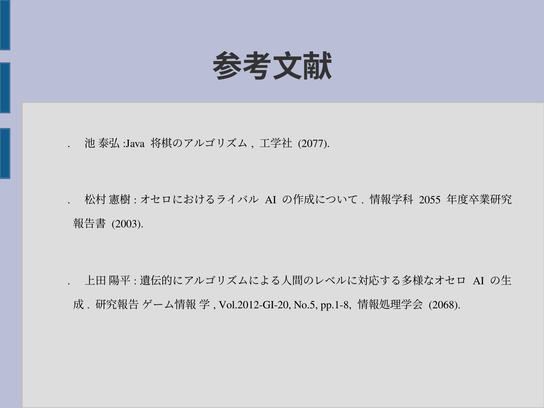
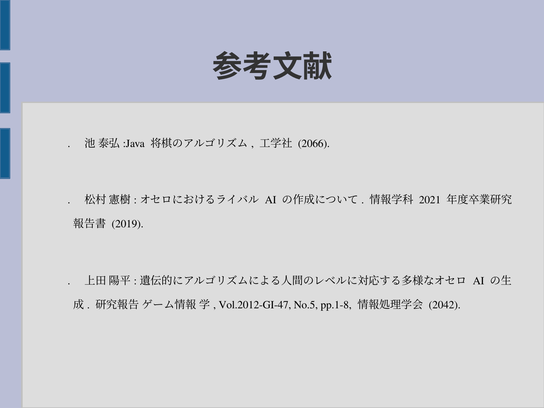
2077: 2077 -> 2066 (314, 143)
2055: 2055 -> 2021 (430, 200)
2003: 2003 -> 2019 (128, 224)
Vol.2012-GI-20: Vol.2012-GI-20 -> Vol.2012-GI-47 (255, 305)
2068: 2068 -> 2042 (445, 305)
